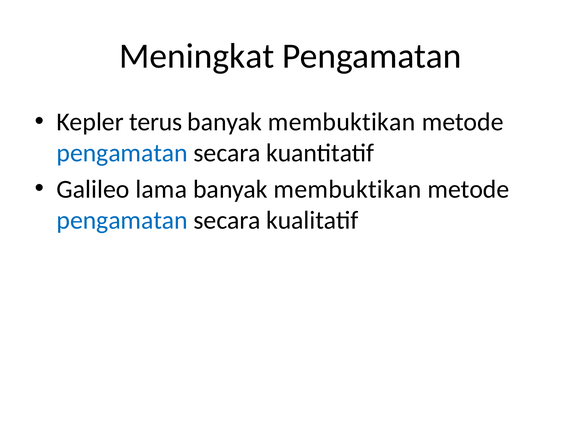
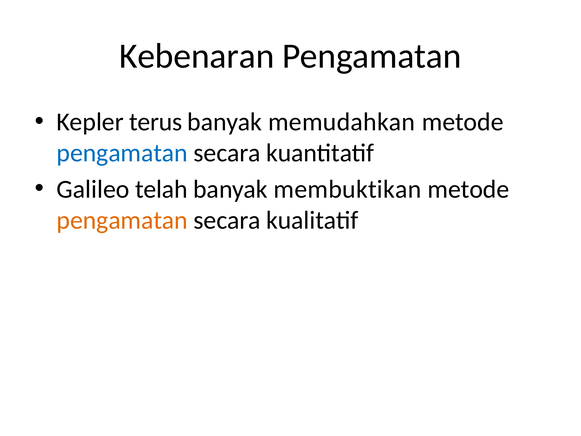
Meningkat: Meningkat -> Kebenaran (197, 56)
membuktikan: membuktikan -> memudahkan (342, 122)
lama: lama -> telah (161, 189)
pengamatan colour: blue -> orange (122, 220)
